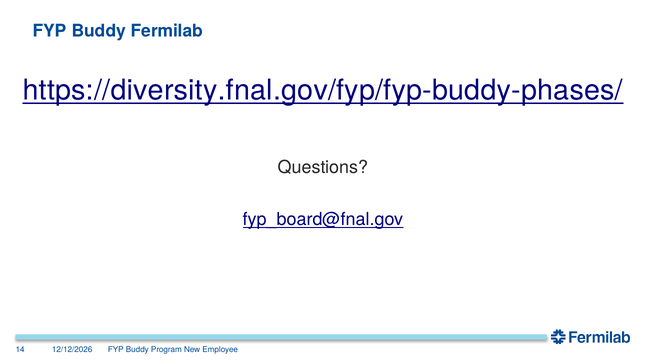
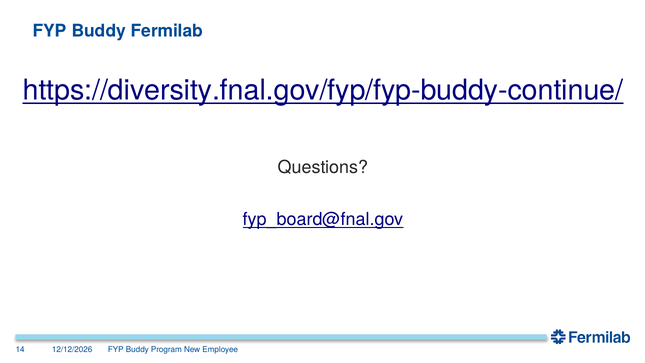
https://diversity.fnal.gov/fyp/fyp-buddy-phases/: https://diversity.fnal.gov/fyp/fyp-buddy-phases/ -> https://diversity.fnal.gov/fyp/fyp-buddy-continue/ (323, 90)
